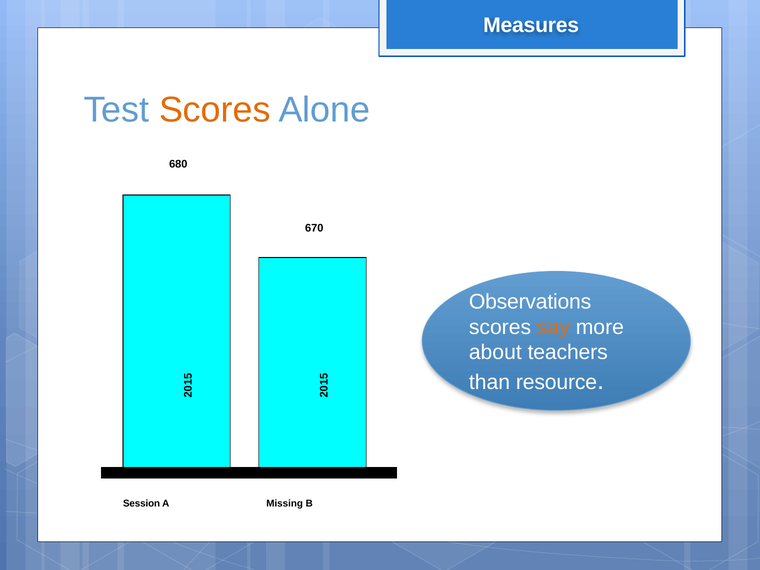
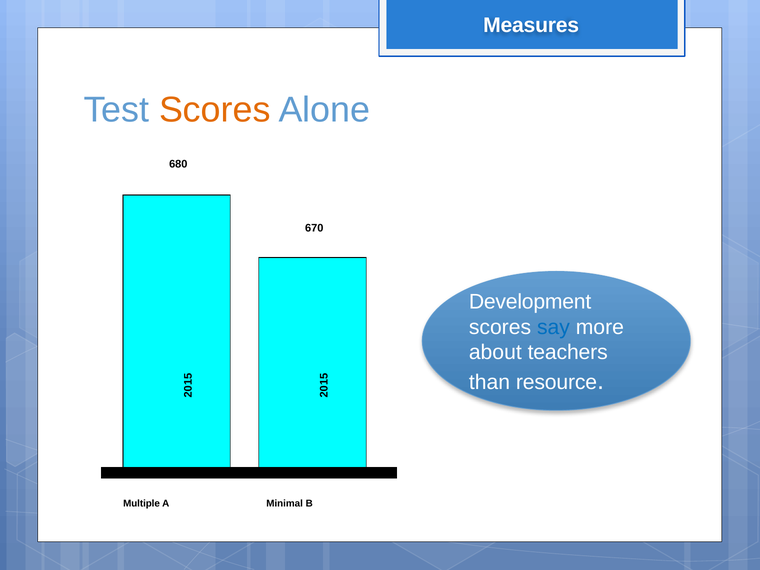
Observations: Observations -> Development (530, 302)
say colour: orange -> blue (553, 327)
Session: Session -> Multiple (142, 504)
Missing: Missing -> Minimal (285, 504)
